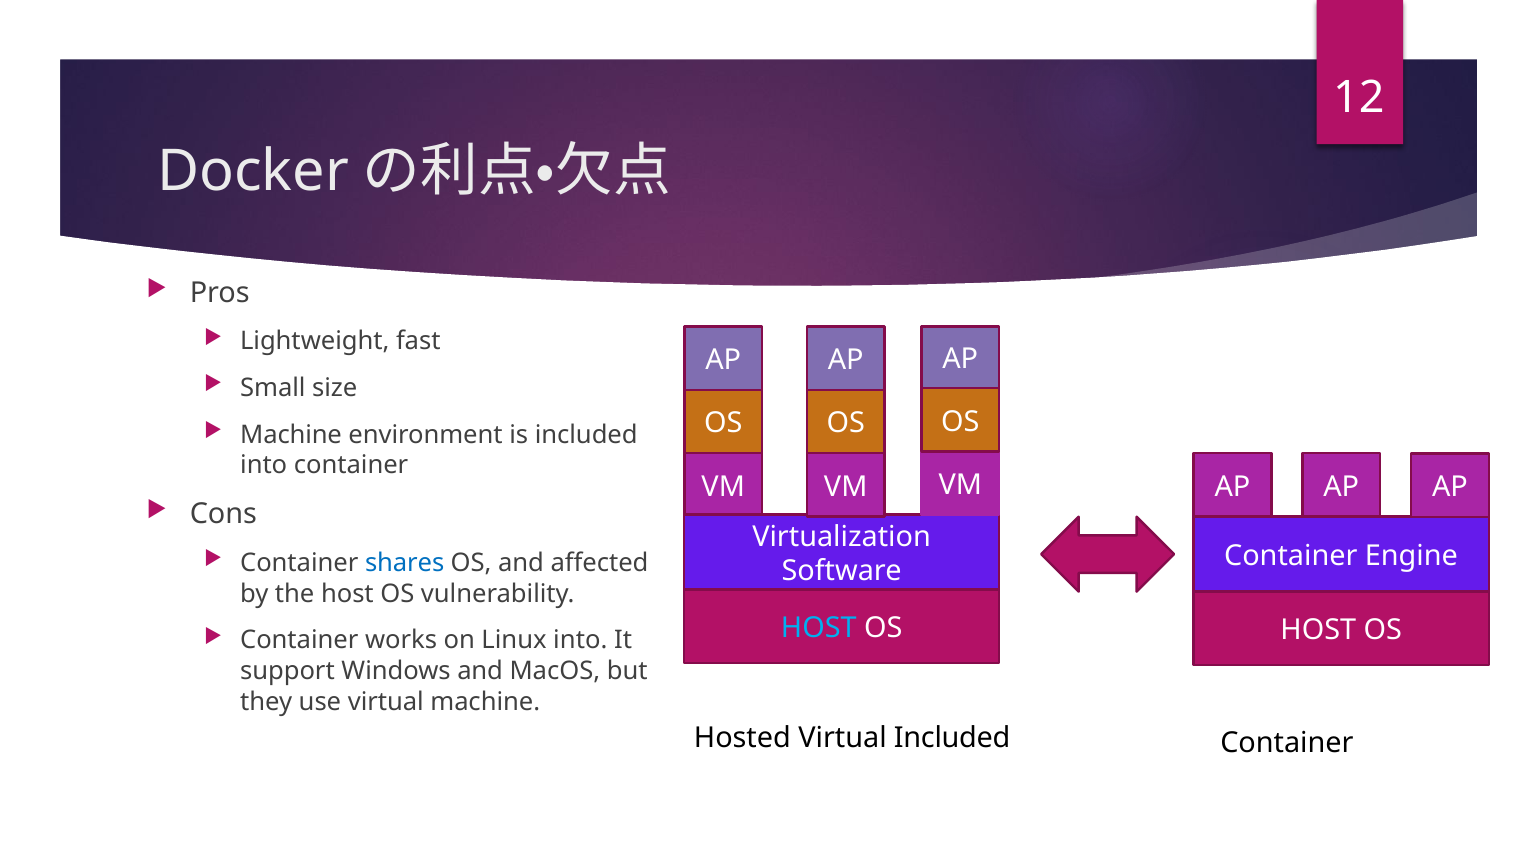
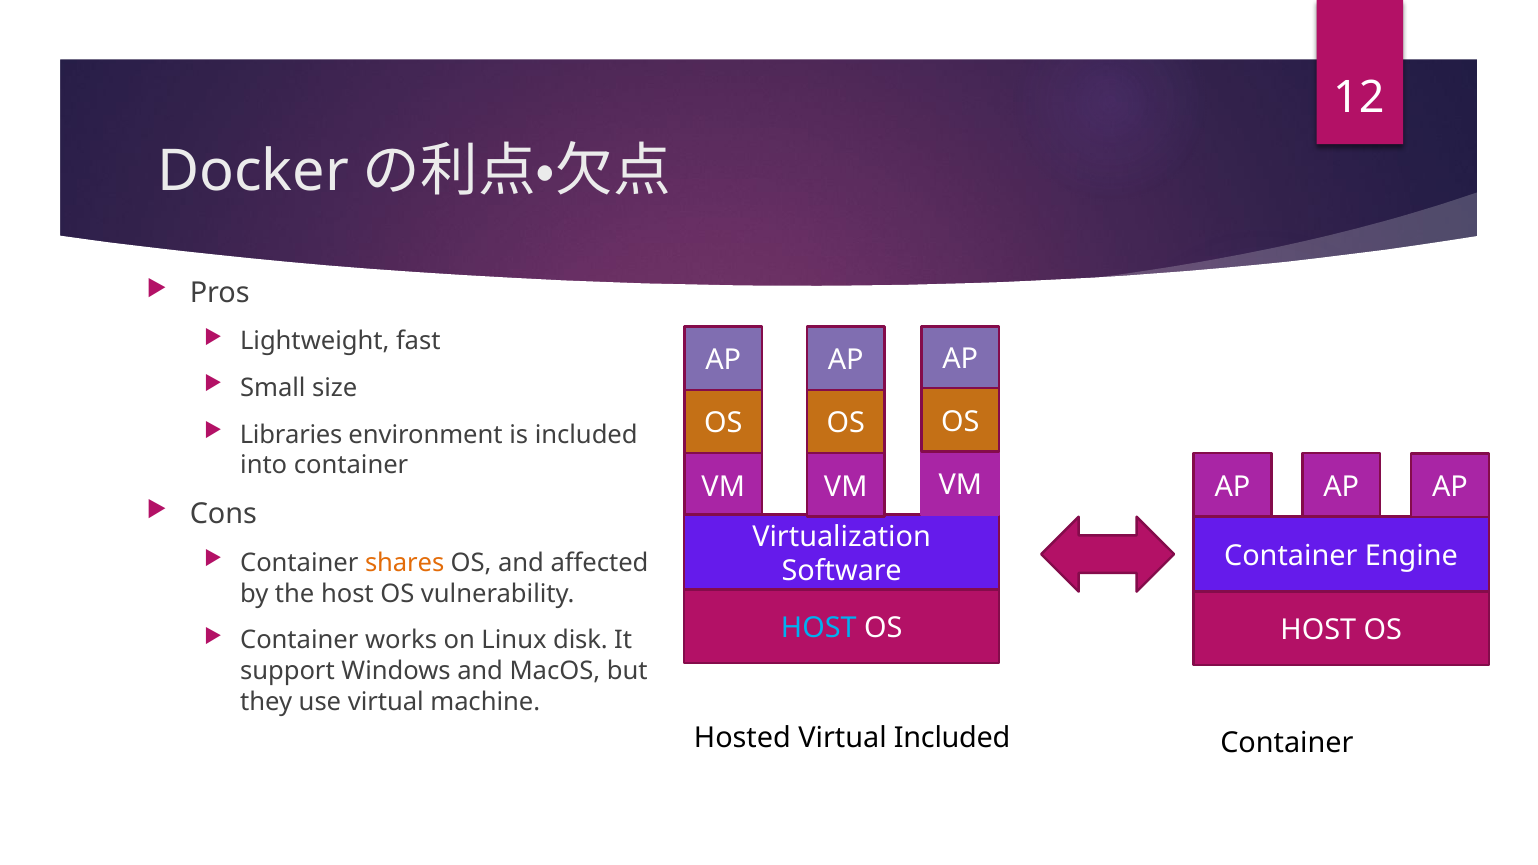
Machine: Machine -> Libraries (291, 435)
shares colour: blue -> orange (405, 563)
Linux into: into -> disk (580, 640)
